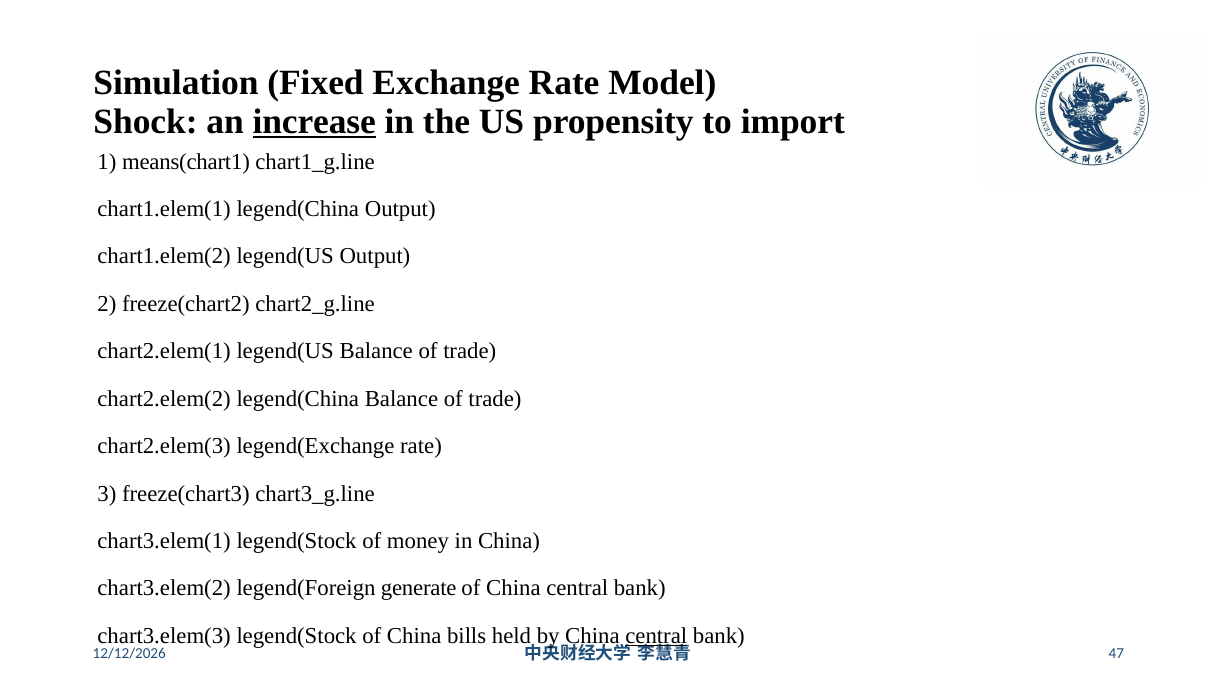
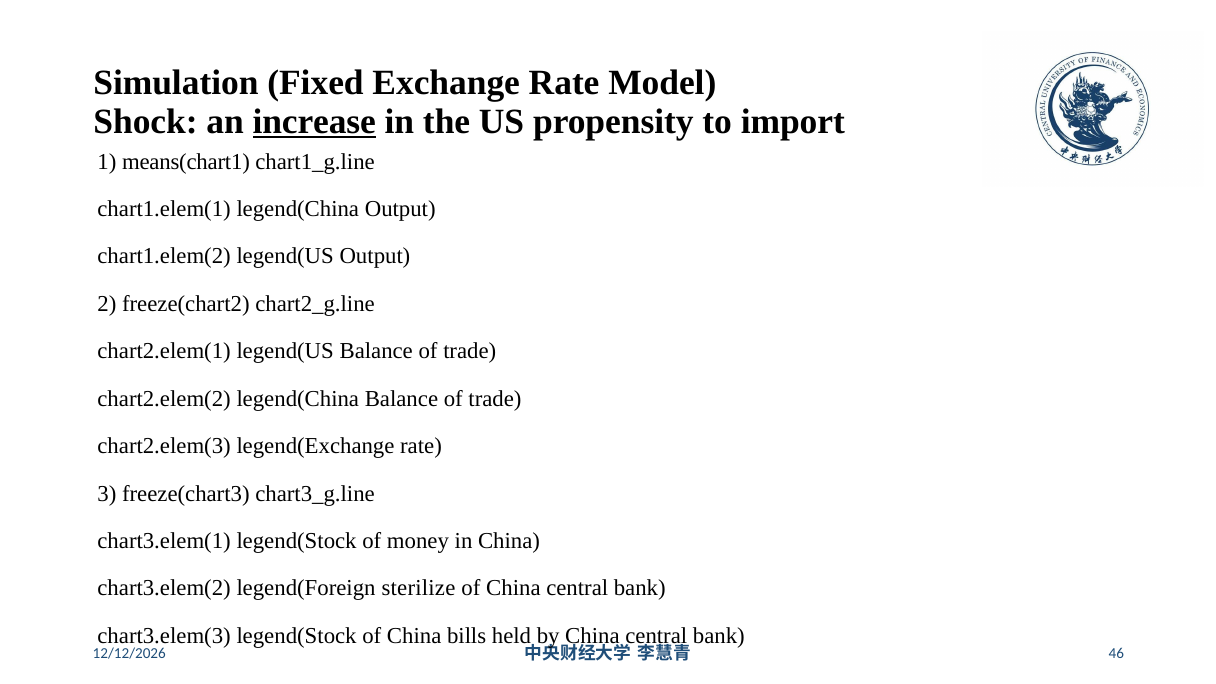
generate: generate -> sterilize (418, 588)
central underline: present -> none (656, 636)
47: 47 -> 46 (1116, 653)
